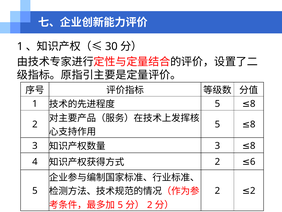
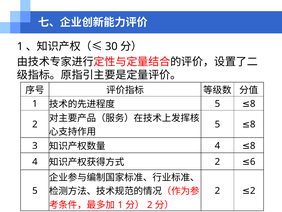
3: 3 -> 4 (217, 145)
5: 5 -> 1 (120, 204)
